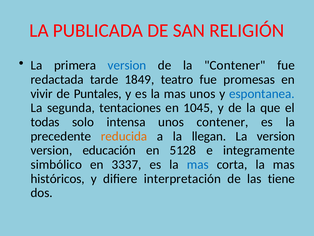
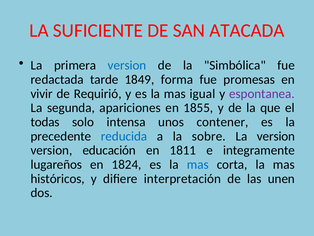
PUBLICADA: PUBLICADA -> SUFICIENTE (98, 30)
RELIGIÓN: RELIGIÓN -> ATACADA (247, 30)
la Contener: Contener -> Simbólica (235, 65)
teatro: teatro -> forma (177, 79)
Puntales: Puntales -> Requirió (98, 94)
mas unos: unos -> igual (202, 94)
espontanea colour: blue -> purple (262, 94)
tentaciones: tentaciones -> apariciones (130, 108)
1045: 1045 -> 1855 (198, 108)
reducida colour: orange -> blue (124, 136)
llegan: llegan -> sobre (209, 136)
5128: 5128 -> 1811 (183, 150)
simbólico: simbólico -> lugareños (56, 164)
3337: 3337 -> 1824 (127, 164)
tiene: tiene -> unen (281, 178)
